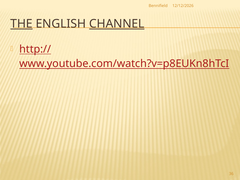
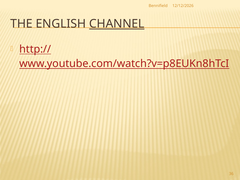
THE underline: present -> none (21, 24)
